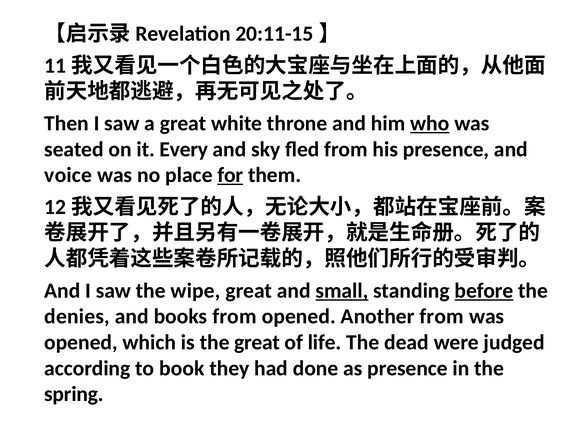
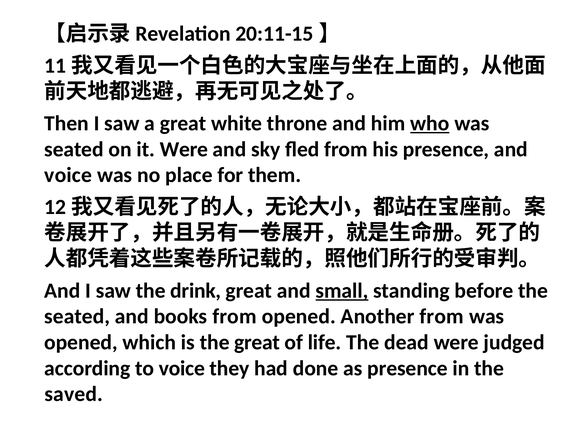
it Every: Every -> Were (184, 149)
for underline: present -> none (230, 175)
wipe: wipe -> drink (196, 291)
before underline: present -> none (484, 291)
denies: denies -> seated (77, 317)
to book: book -> voice (182, 368)
spring: spring -> saved (74, 394)
